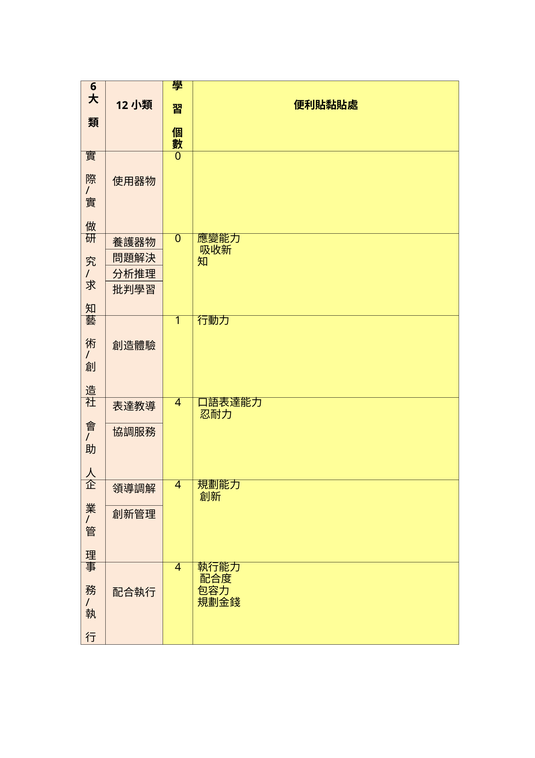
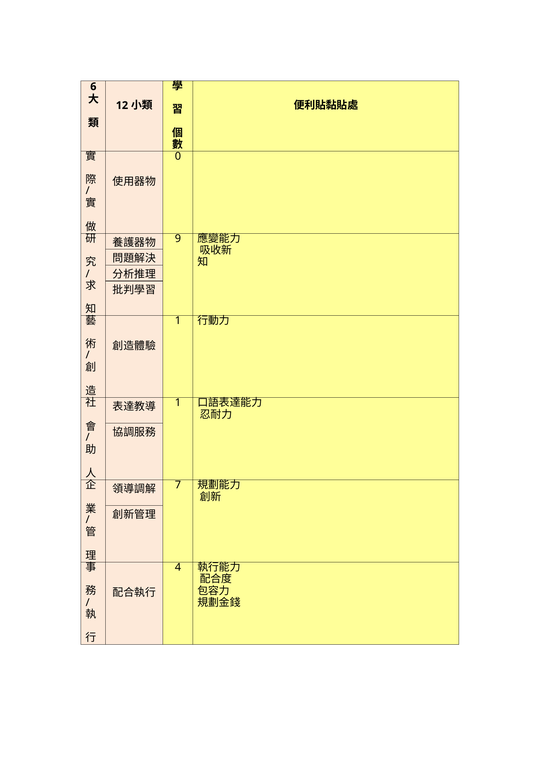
0: 0 -> 9 (178, 238)
4: 4 -> 1 (178, 402)
4: 4 -> 7 (178, 485)
